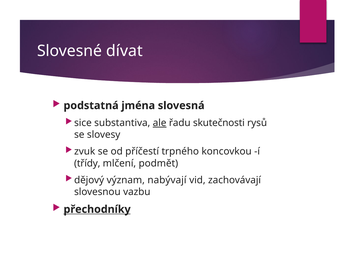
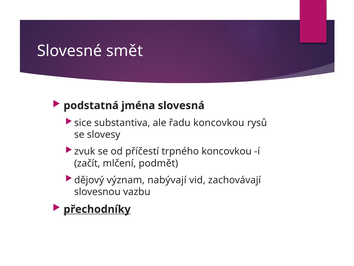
dívat: dívat -> smět (124, 51)
ale underline: present -> none (160, 123)
řadu skutečnosti: skutečnosti -> koncovkou (219, 123)
třídy: třídy -> začít (87, 163)
